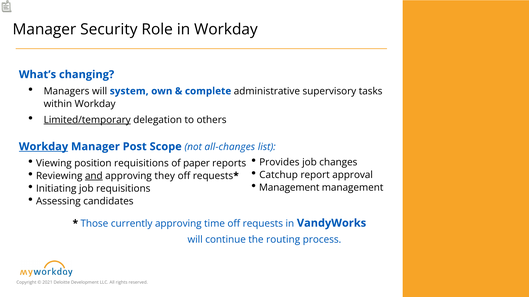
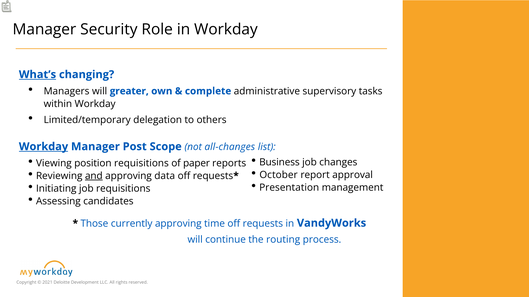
What’s underline: none -> present (37, 75)
system: system -> greater (129, 91)
Limited/temporary underline: present -> none (87, 120)
Provides: Provides -> Business (279, 163)
Catchup: Catchup -> October (279, 175)
they: they -> data (165, 176)
Management: Management -> Presentation (289, 188)
